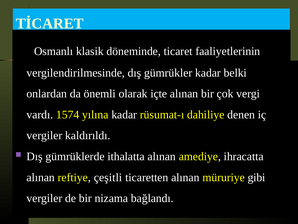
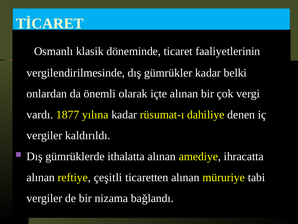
1574: 1574 -> 1877 (68, 114)
gibi: gibi -> tabi (256, 177)
